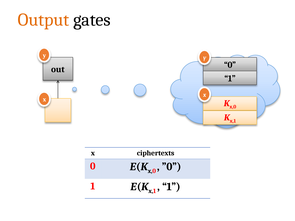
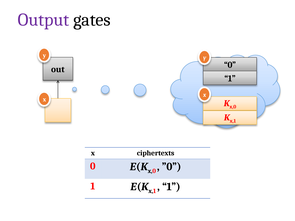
Output colour: orange -> purple (43, 20)
